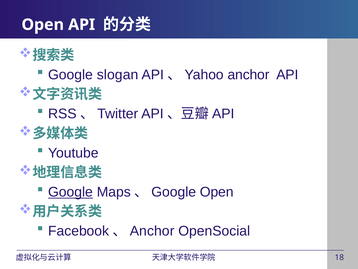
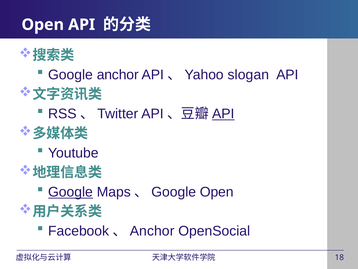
Google slogan: slogan -> anchor (118, 75)
anchor: anchor -> slogan (248, 75)
API underline: none -> present (223, 114)
